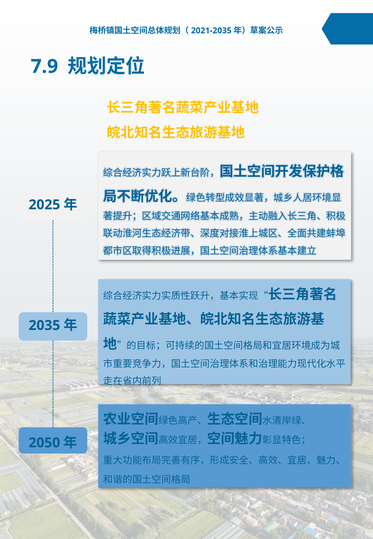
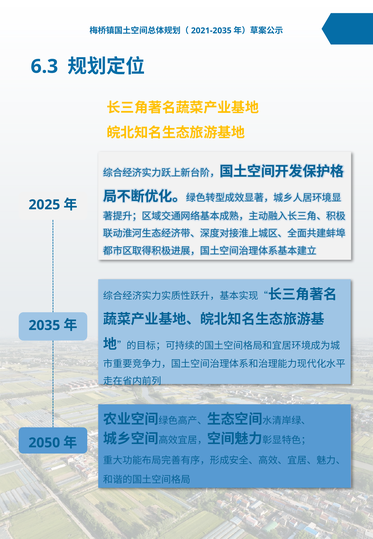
7.9: 7.9 -> 6.3 (44, 66)
